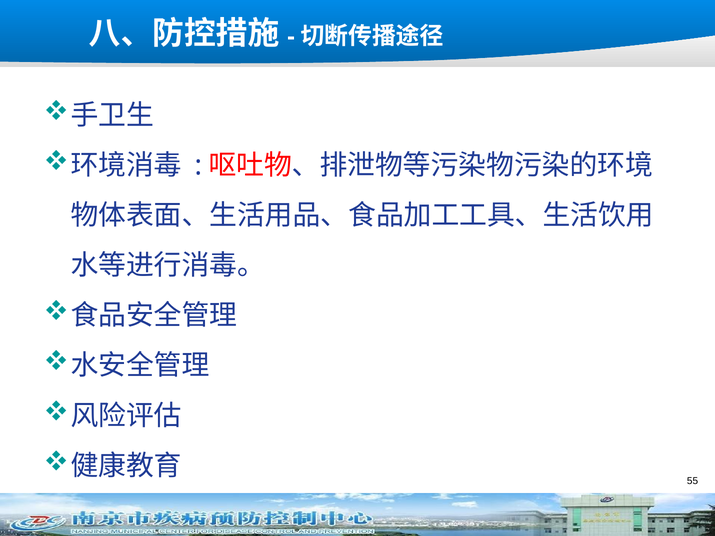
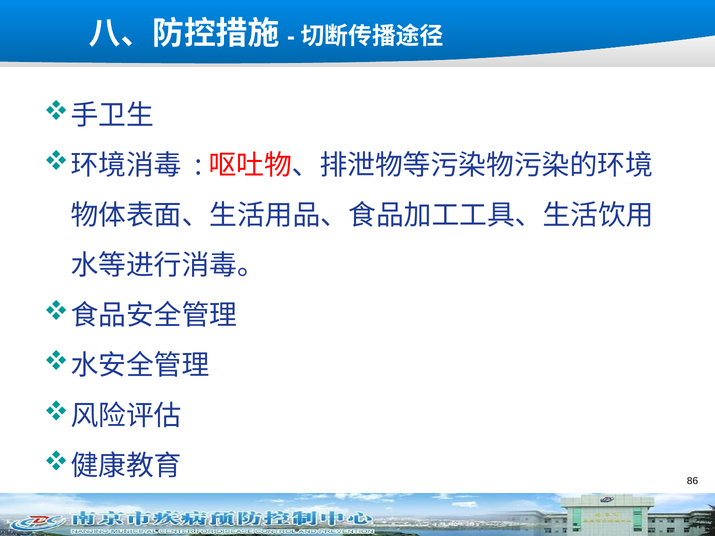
55: 55 -> 86 (693, 481)
